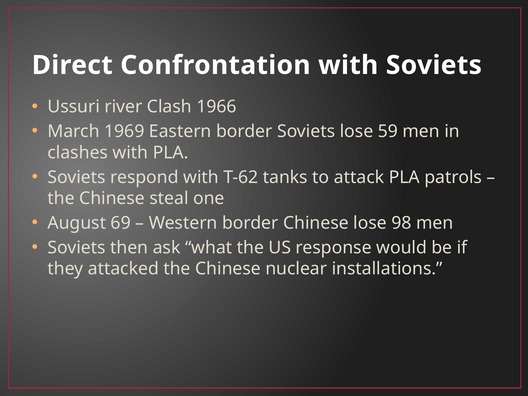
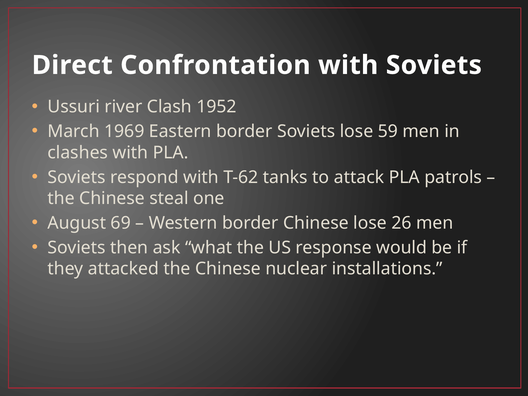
1966: 1966 -> 1952 (216, 107)
98: 98 -> 26 (401, 223)
